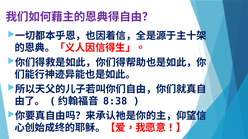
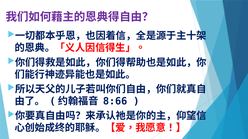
8:38: 8:38 -> 8:66 (115, 102)
